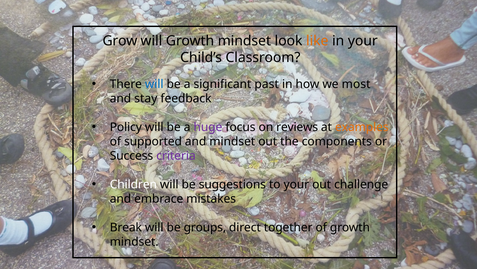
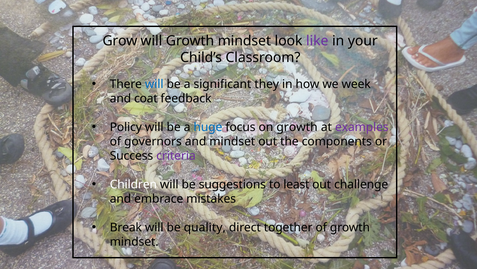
like colour: orange -> purple (317, 41)
past: past -> they (267, 84)
most: most -> week (356, 84)
stay: stay -> coat (146, 98)
huge colour: purple -> blue (208, 127)
on reviews: reviews -> growth (297, 127)
examples colour: orange -> purple (362, 127)
supported: supported -> governors (153, 141)
to your: your -> least (296, 184)
groups: groups -> quality (205, 227)
